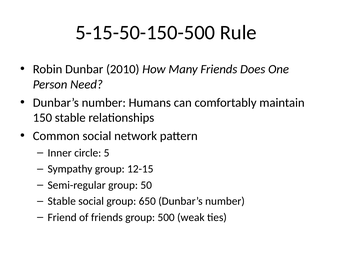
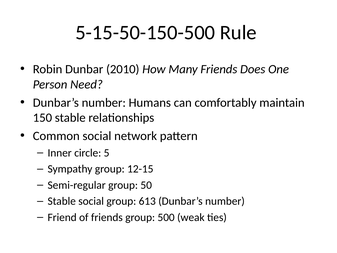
650: 650 -> 613 (147, 201)
